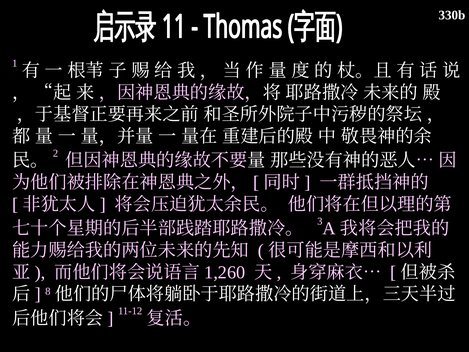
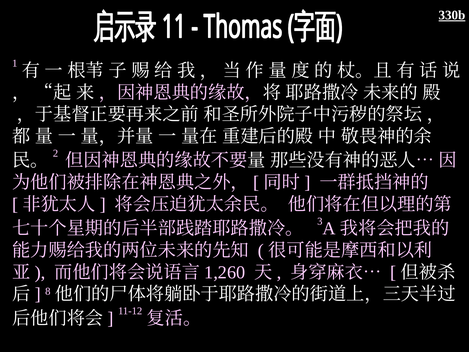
330b underline: none -> present (452, 15)
